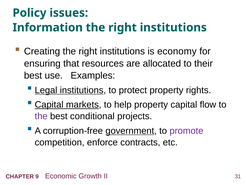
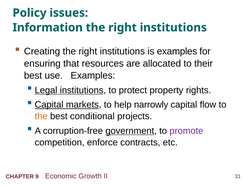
is economy: economy -> examples (177, 51)
help property: property -> narrowly (151, 104)
the colour: purple -> orange (41, 116)
